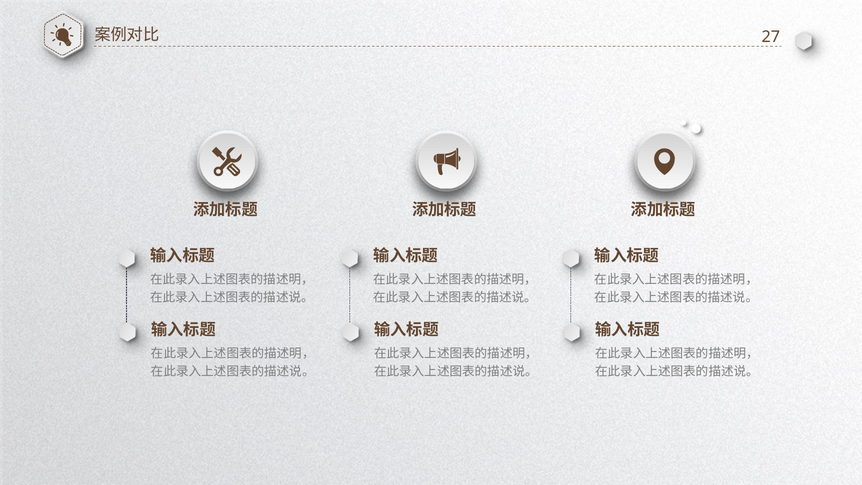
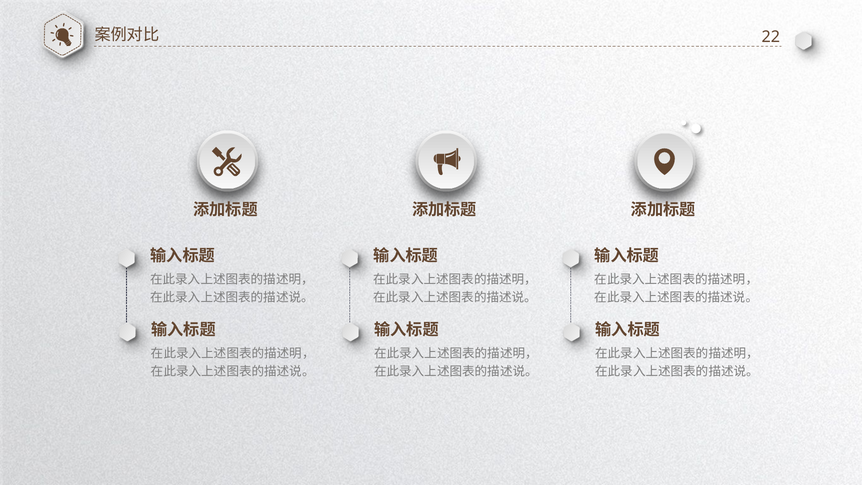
27: 27 -> 22 (771, 37)
